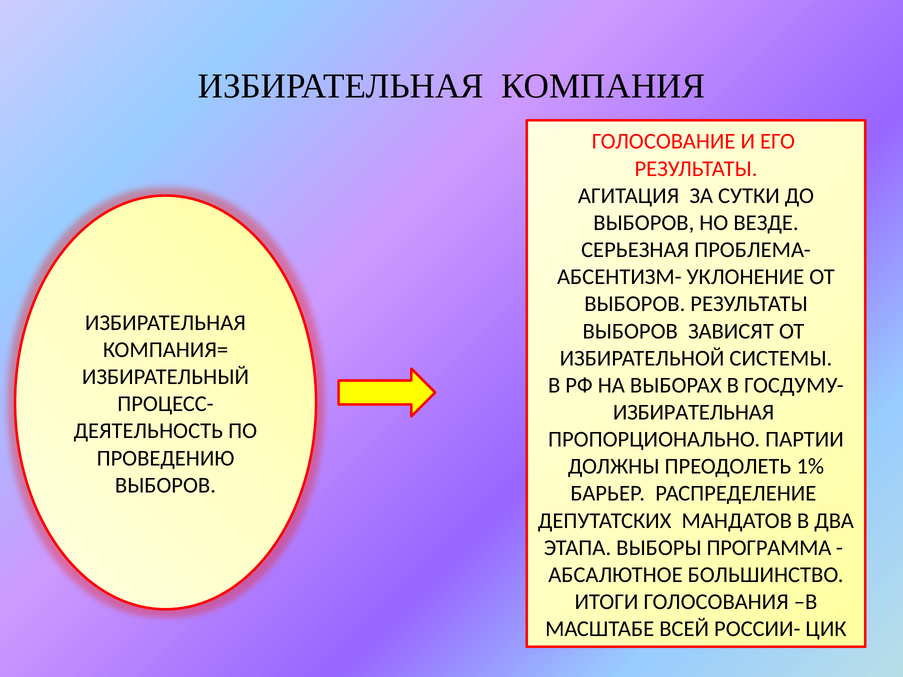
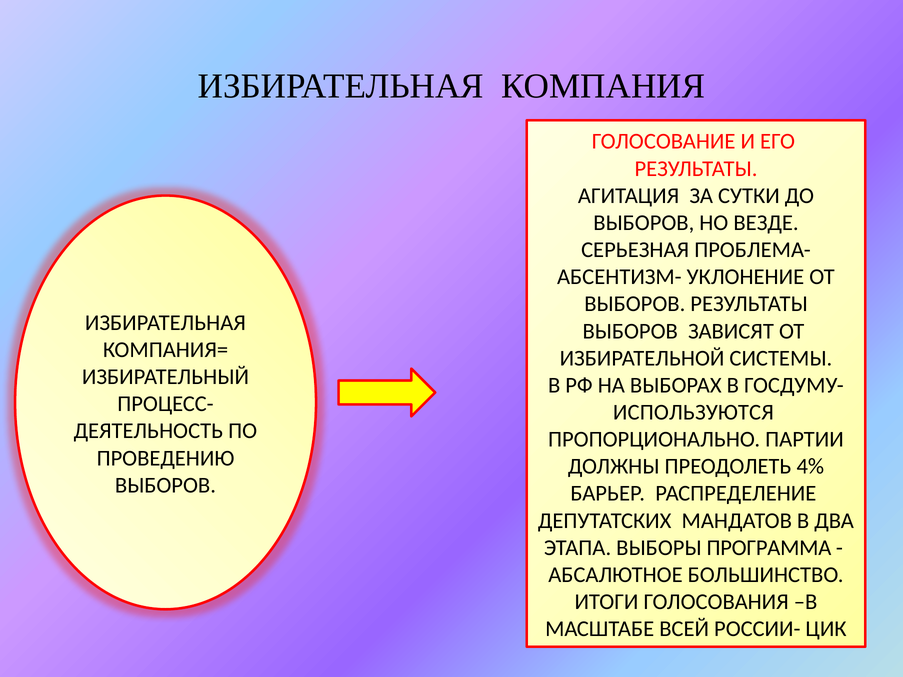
ИЗБИРАТЕЛЬНАЯ: ИЗБИРАТЕЛЬНАЯ -> ИСПОЛЬЗУЮТСЯ (693, 412)
1%: 1% -> 4% (810, 467)
